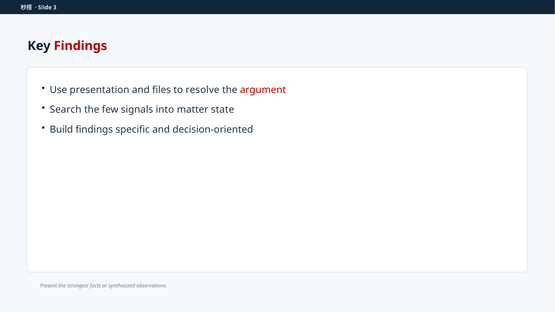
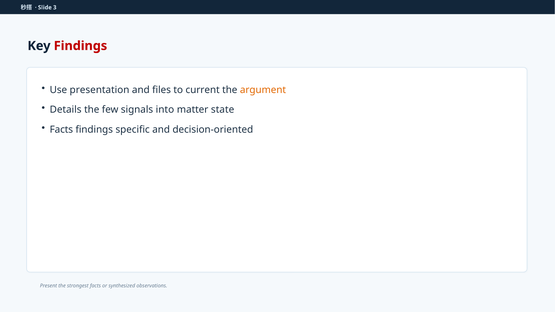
resolve: resolve -> current (203, 90)
argument colour: red -> orange (263, 90)
Search: Search -> Details (66, 110)
Build: Build -> Facts (61, 130)
